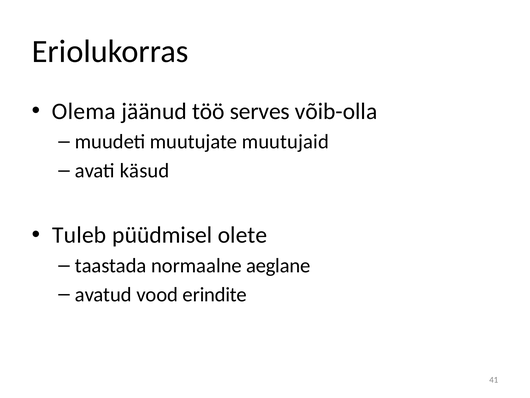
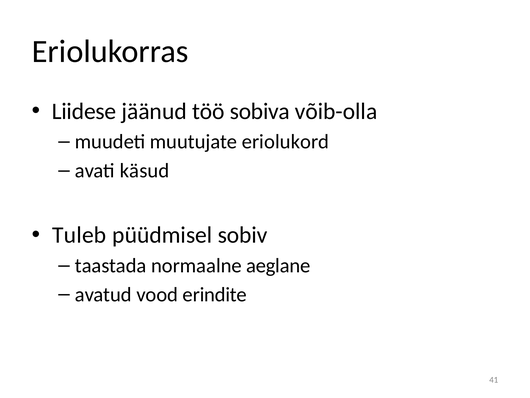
Olema: Olema -> Liidese (84, 111)
serves: serves -> sobiva (260, 111)
muutujaid: muutujaid -> eriolukord (285, 142)
olete: olete -> sobiv (243, 235)
